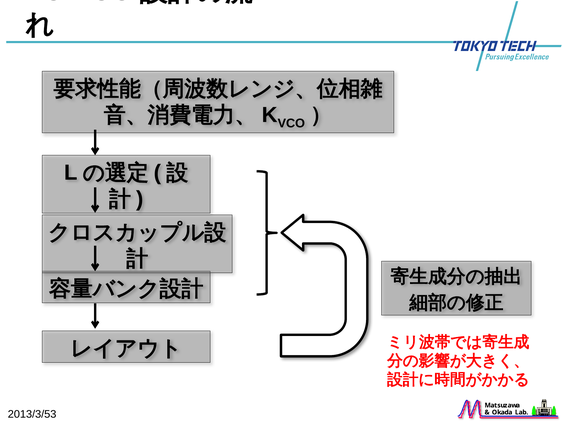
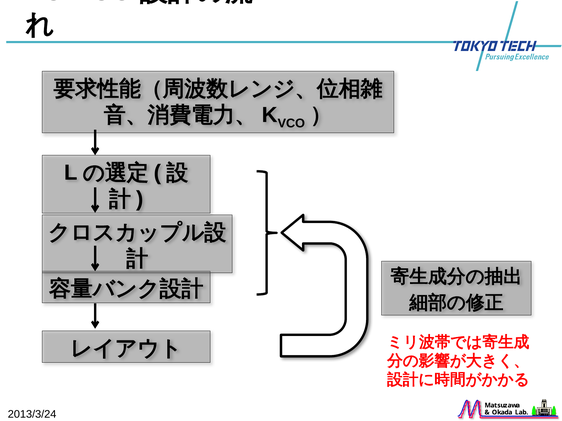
2013/3/53: 2013/3/53 -> 2013/3/24 (32, 415)
